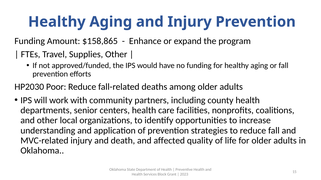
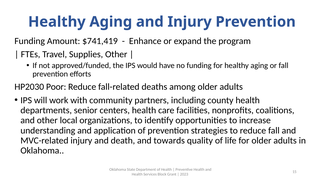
$158,865: $158,865 -> $741,419 (100, 41)
affected: affected -> towards (169, 141)
